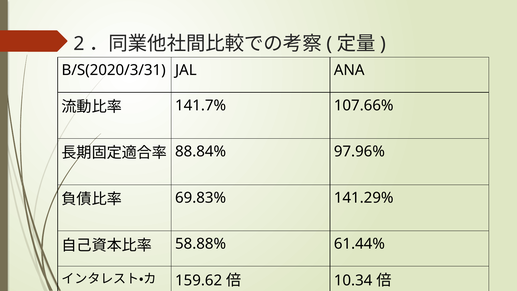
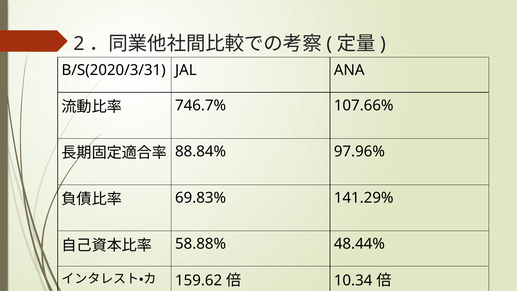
141.7%: 141.7% -> 746.7% (201, 105)
61.44%: 61.44% -> 48.44% (359, 244)
